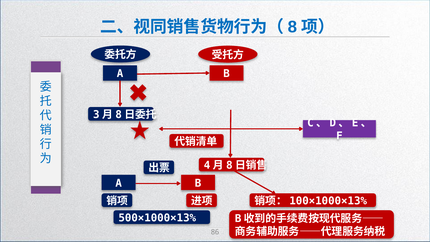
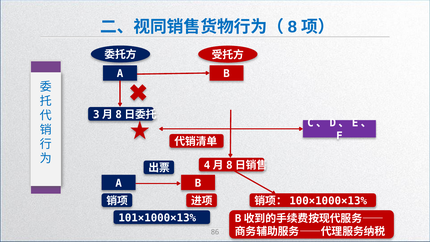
500×1000×13%: 500×1000×13% -> 101×1000×13% (157, 218)
